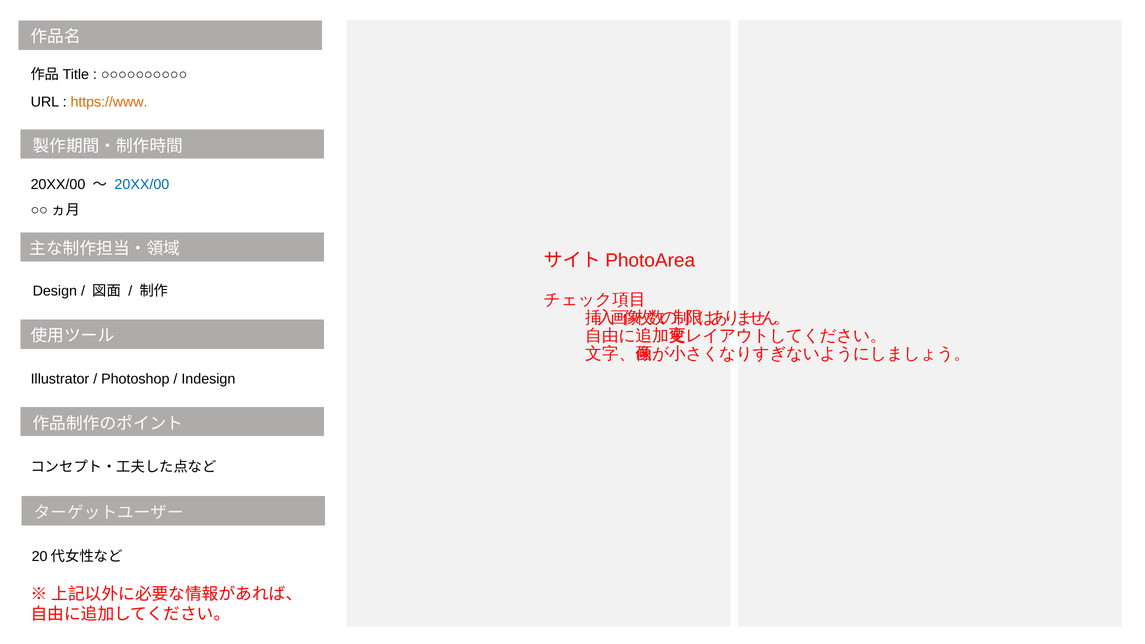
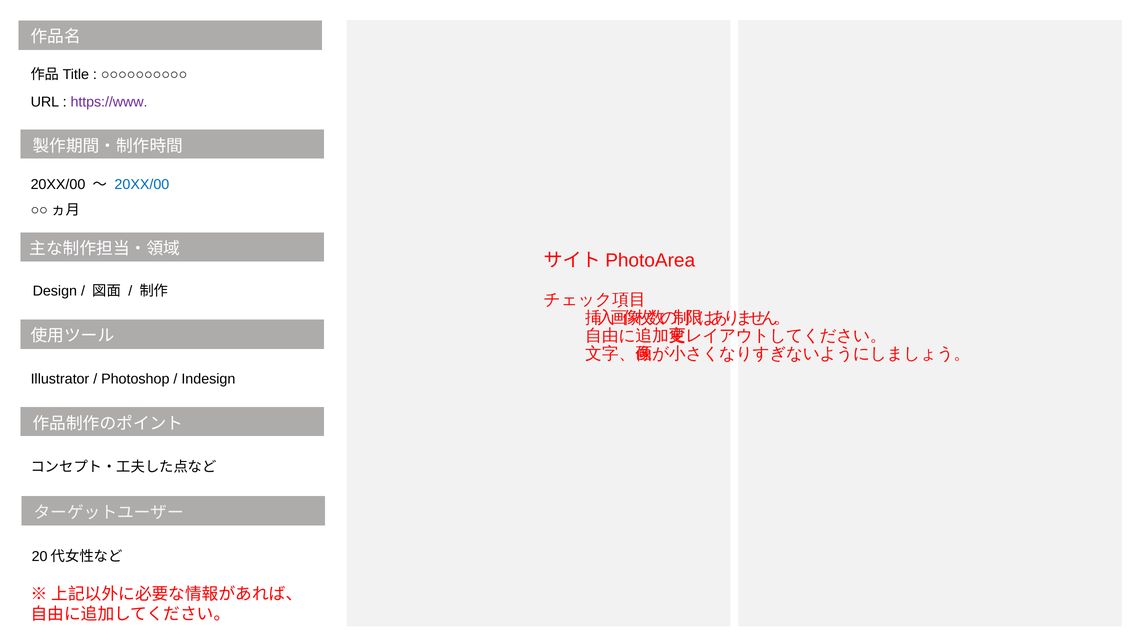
https://www colour: orange -> purple (109, 102)
